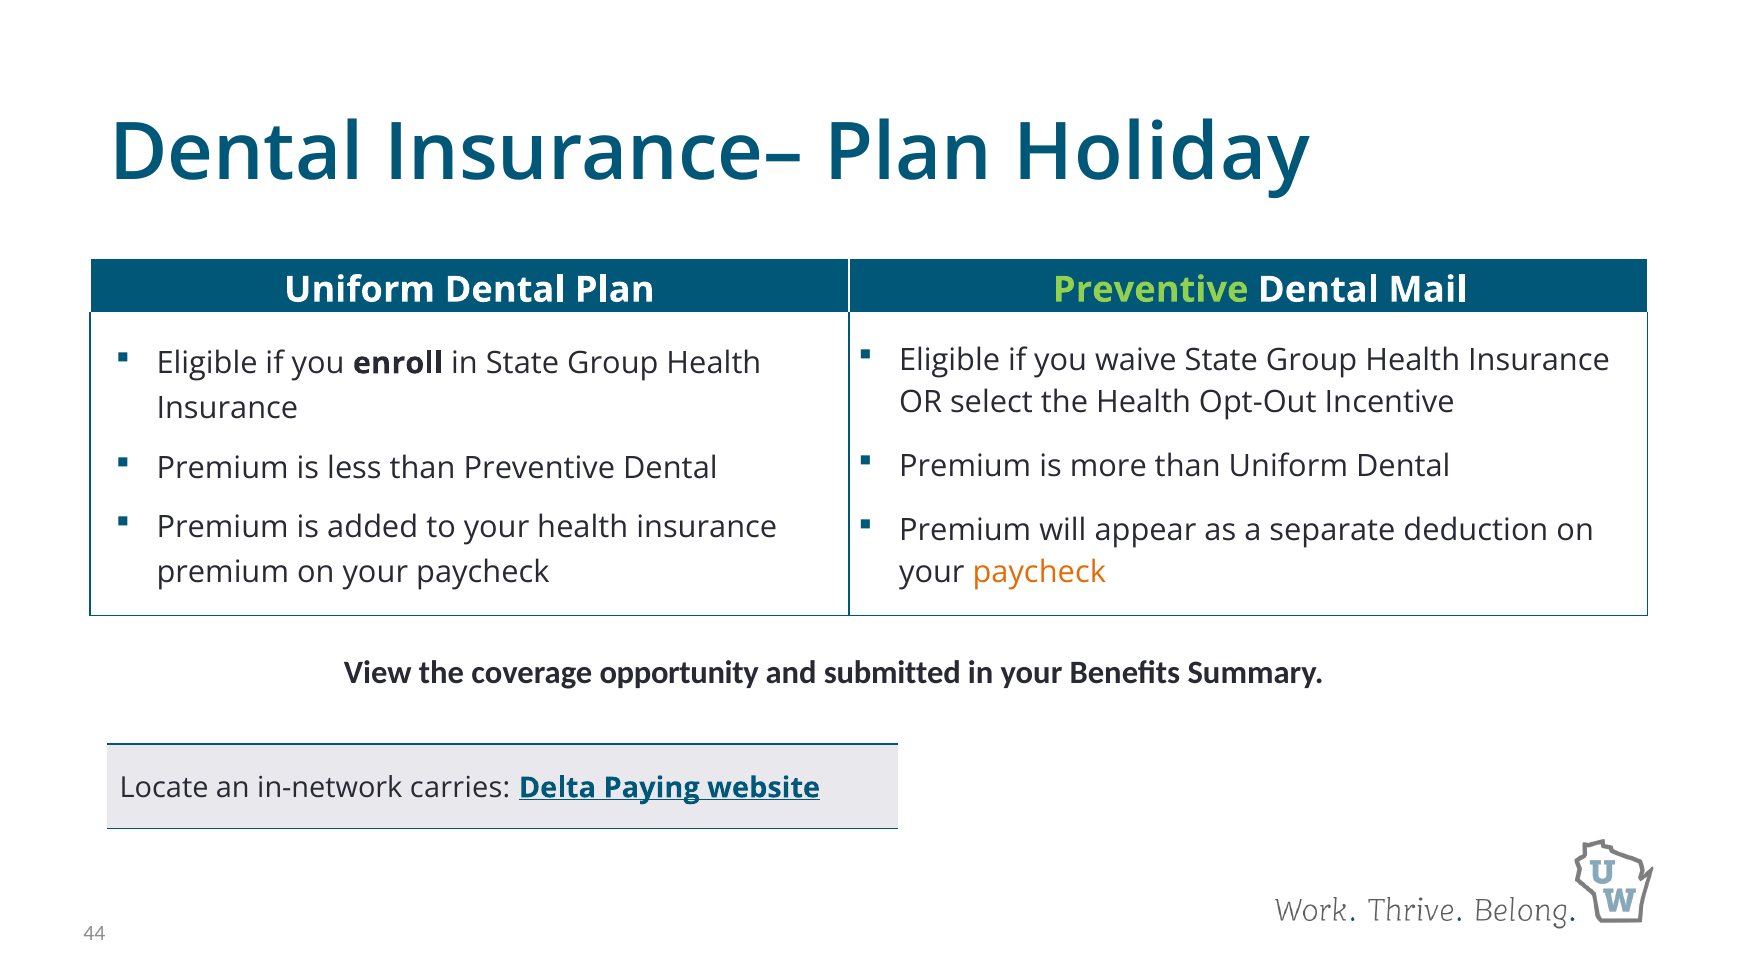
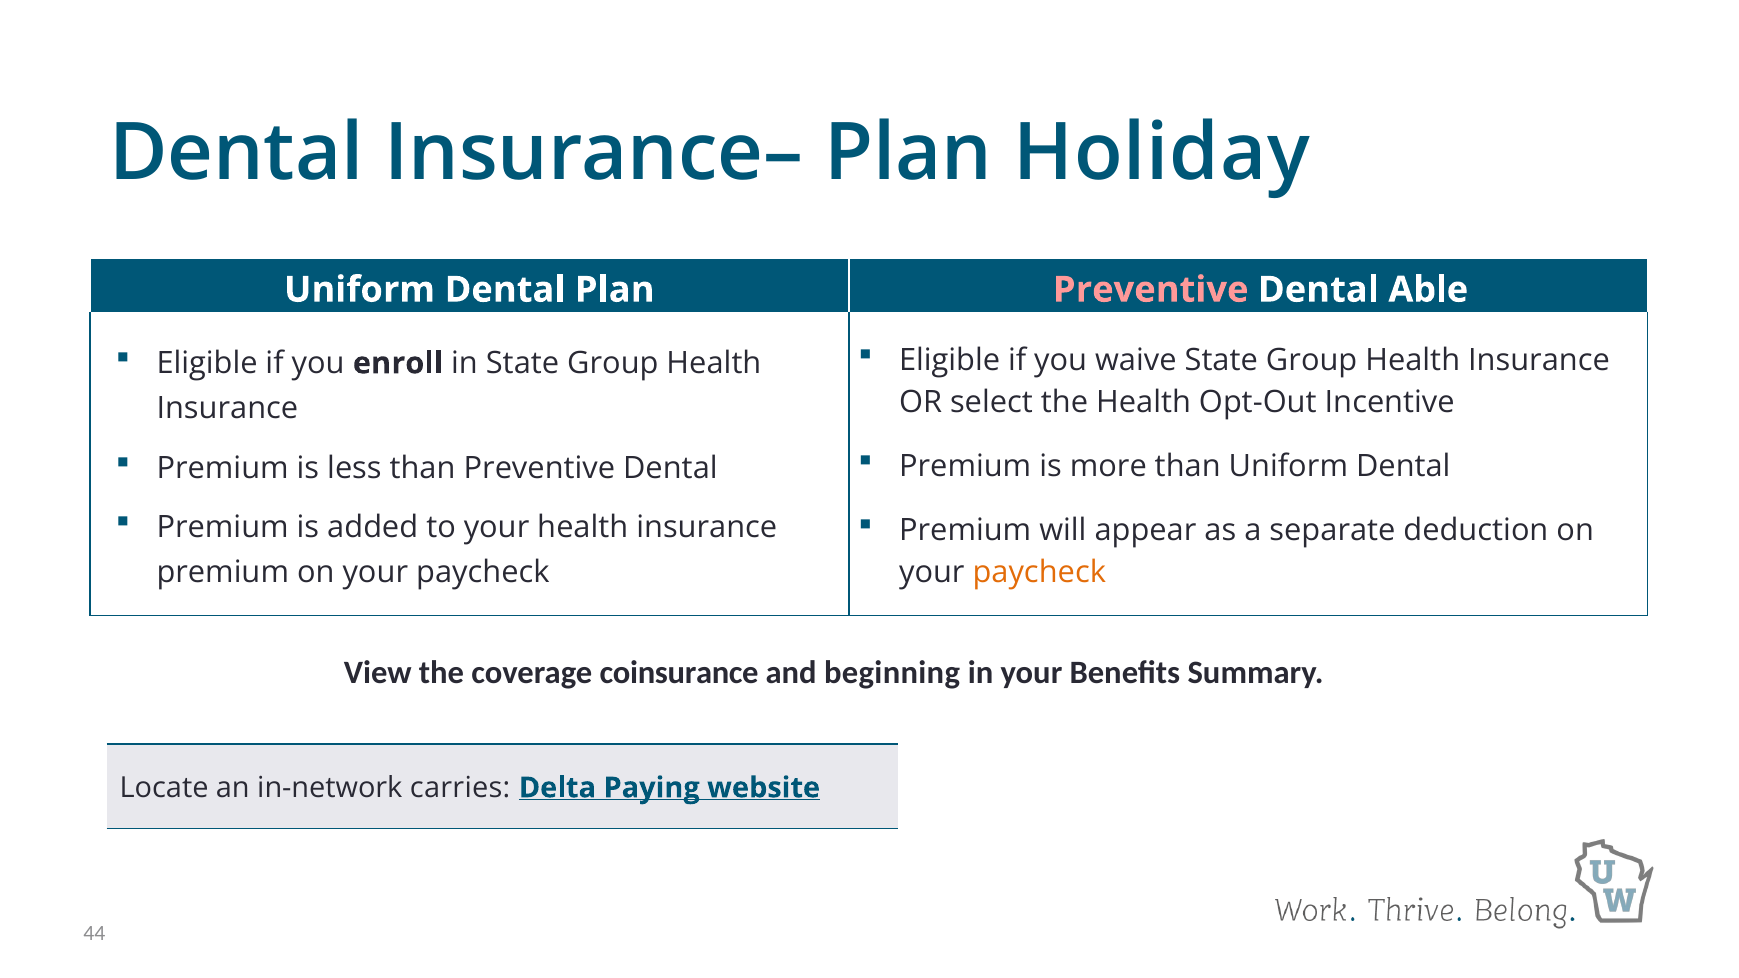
Preventive colour: light green -> pink (1151, 290)
Mail: Mail -> Able (1428, 290)
opportunity: opportunity -> coinsurance (679, 673)
submitted: submitted -> beginning (892, 673)
